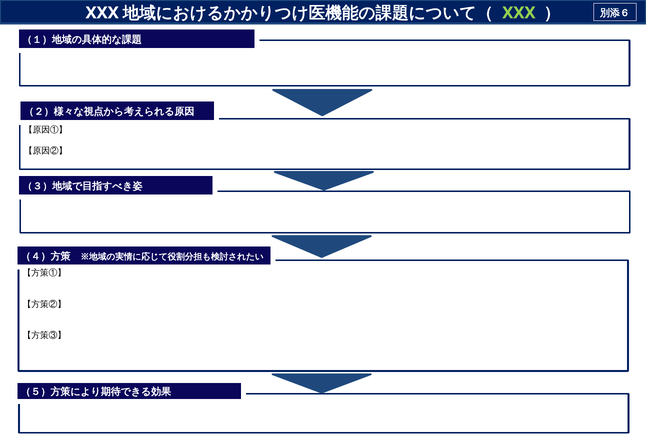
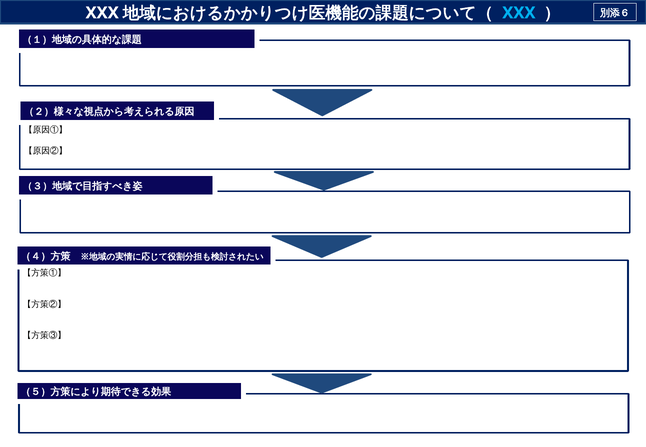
XXX colour: light green -> light blue (519, 13)
